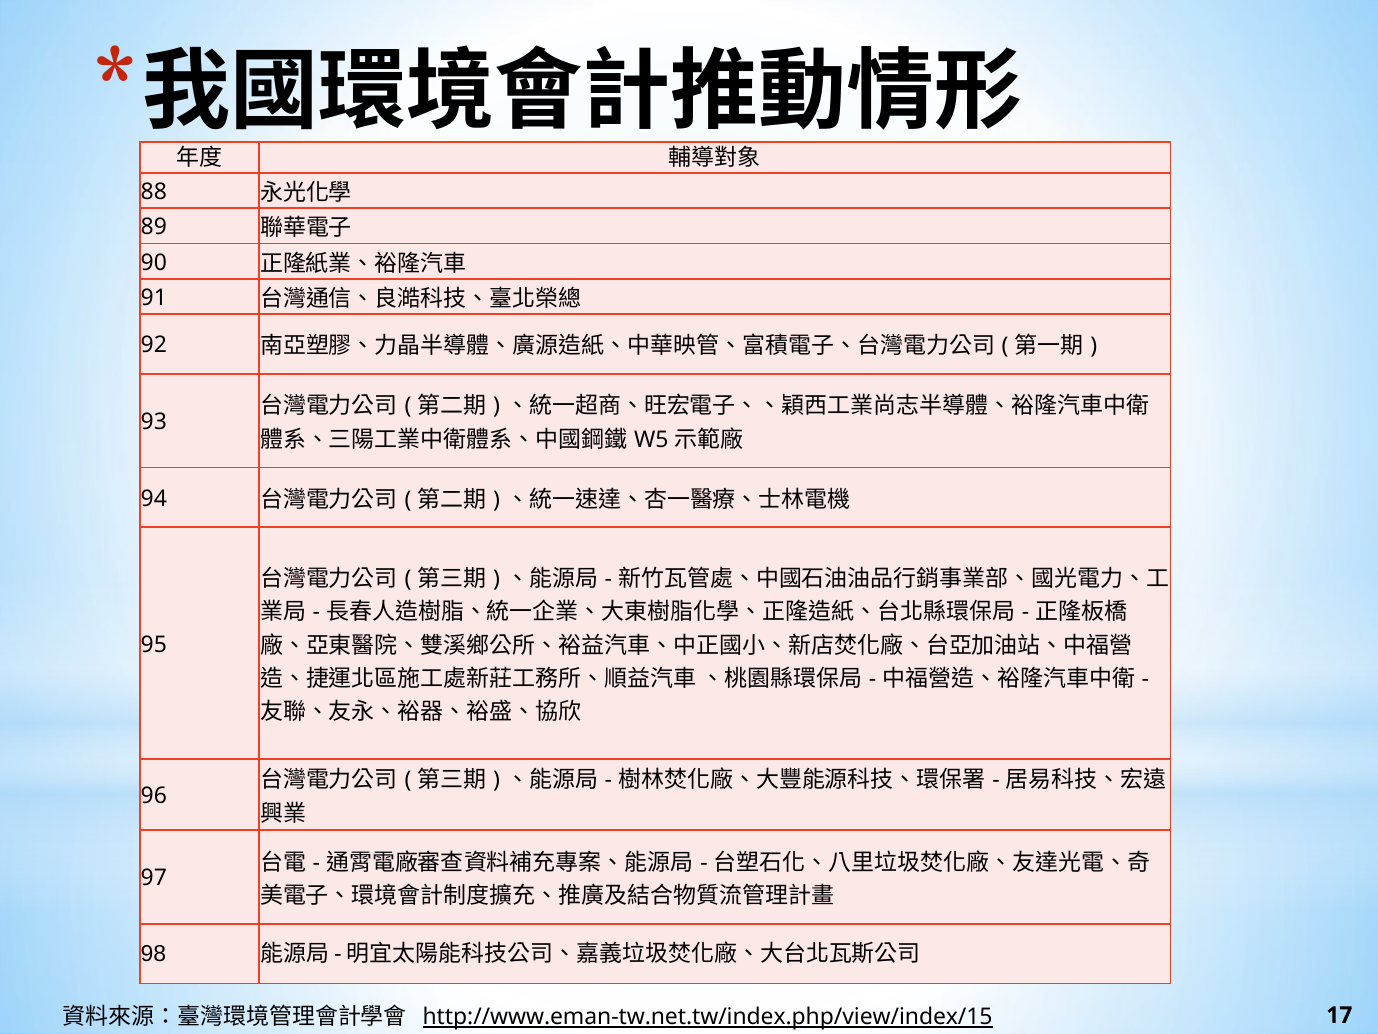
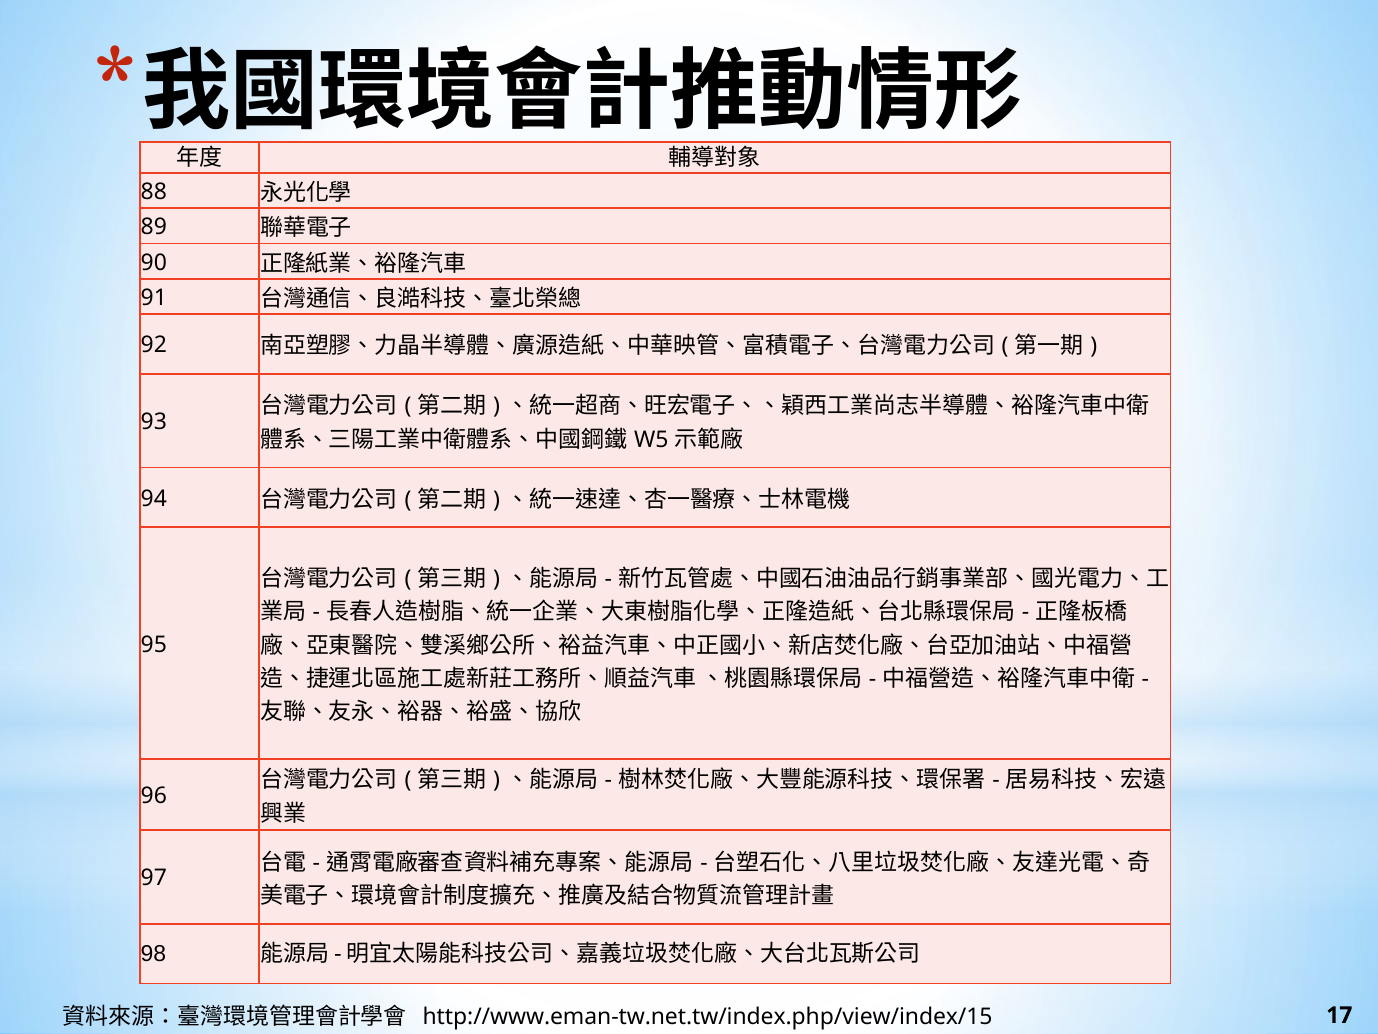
http://www.eman-tw.net.tw/index.php/view/index/15 underline: present -> none (708, 1016)
